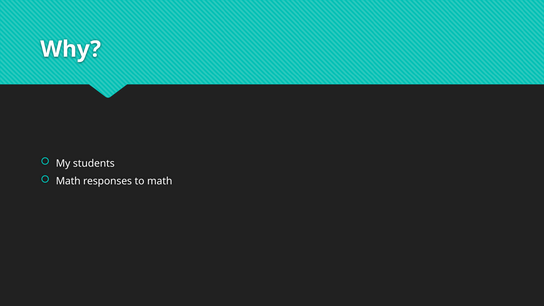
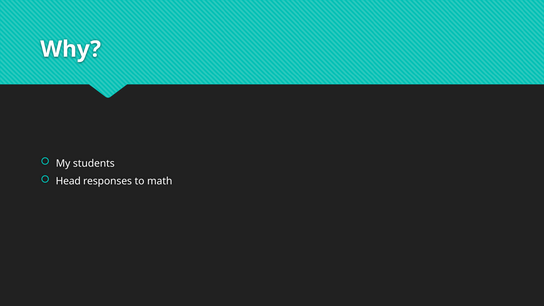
Math: Math -> Head (68, 181)
